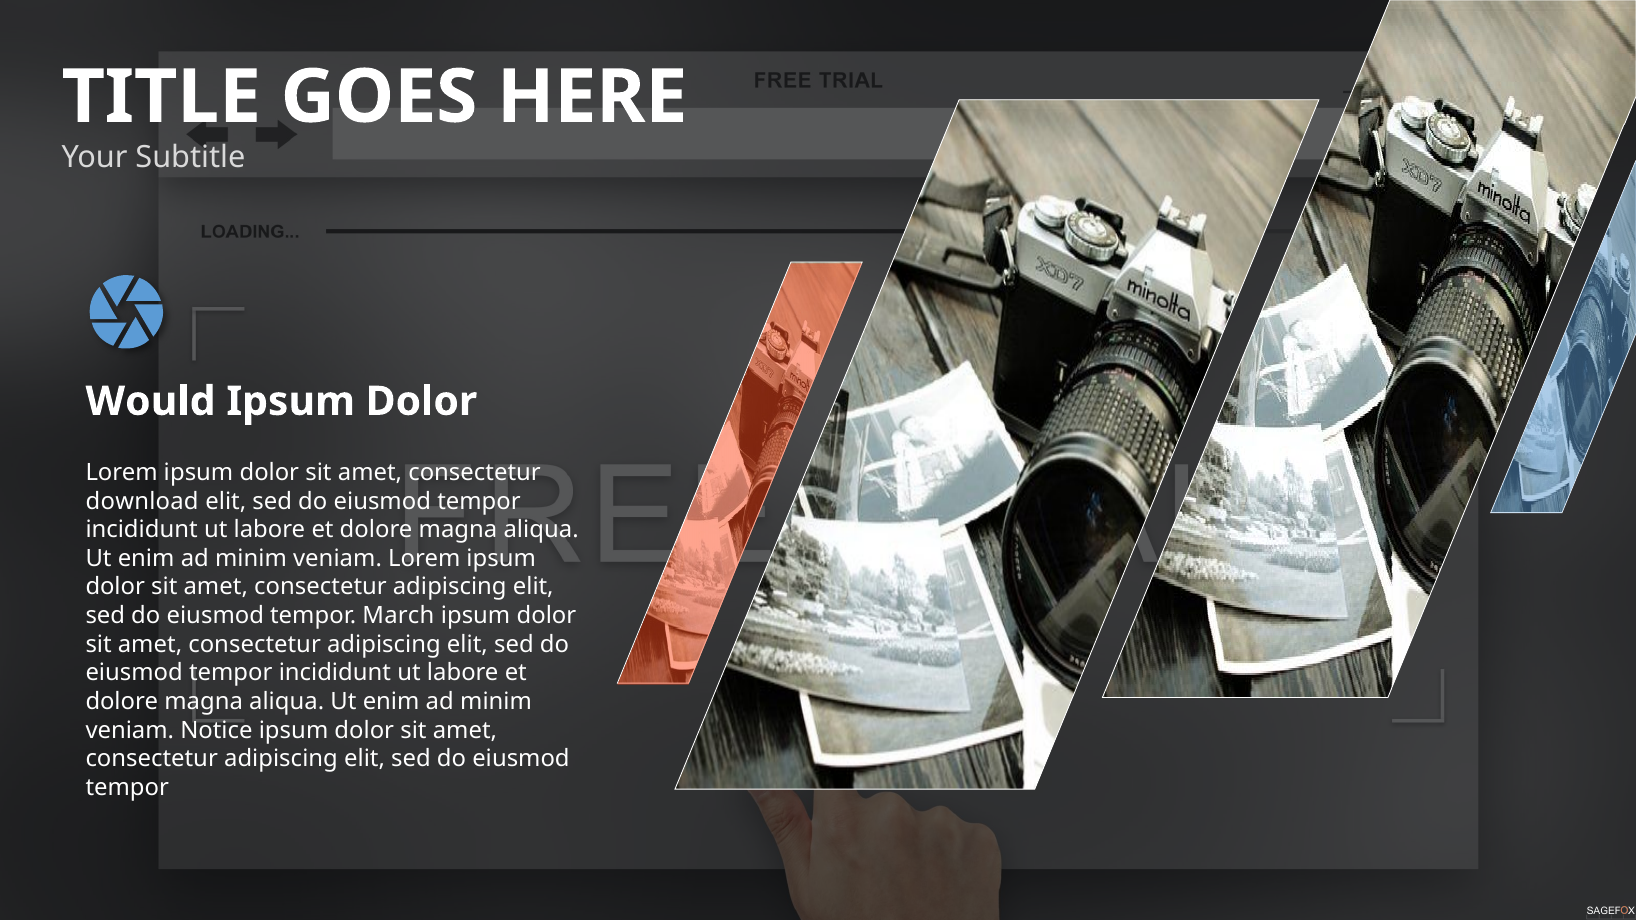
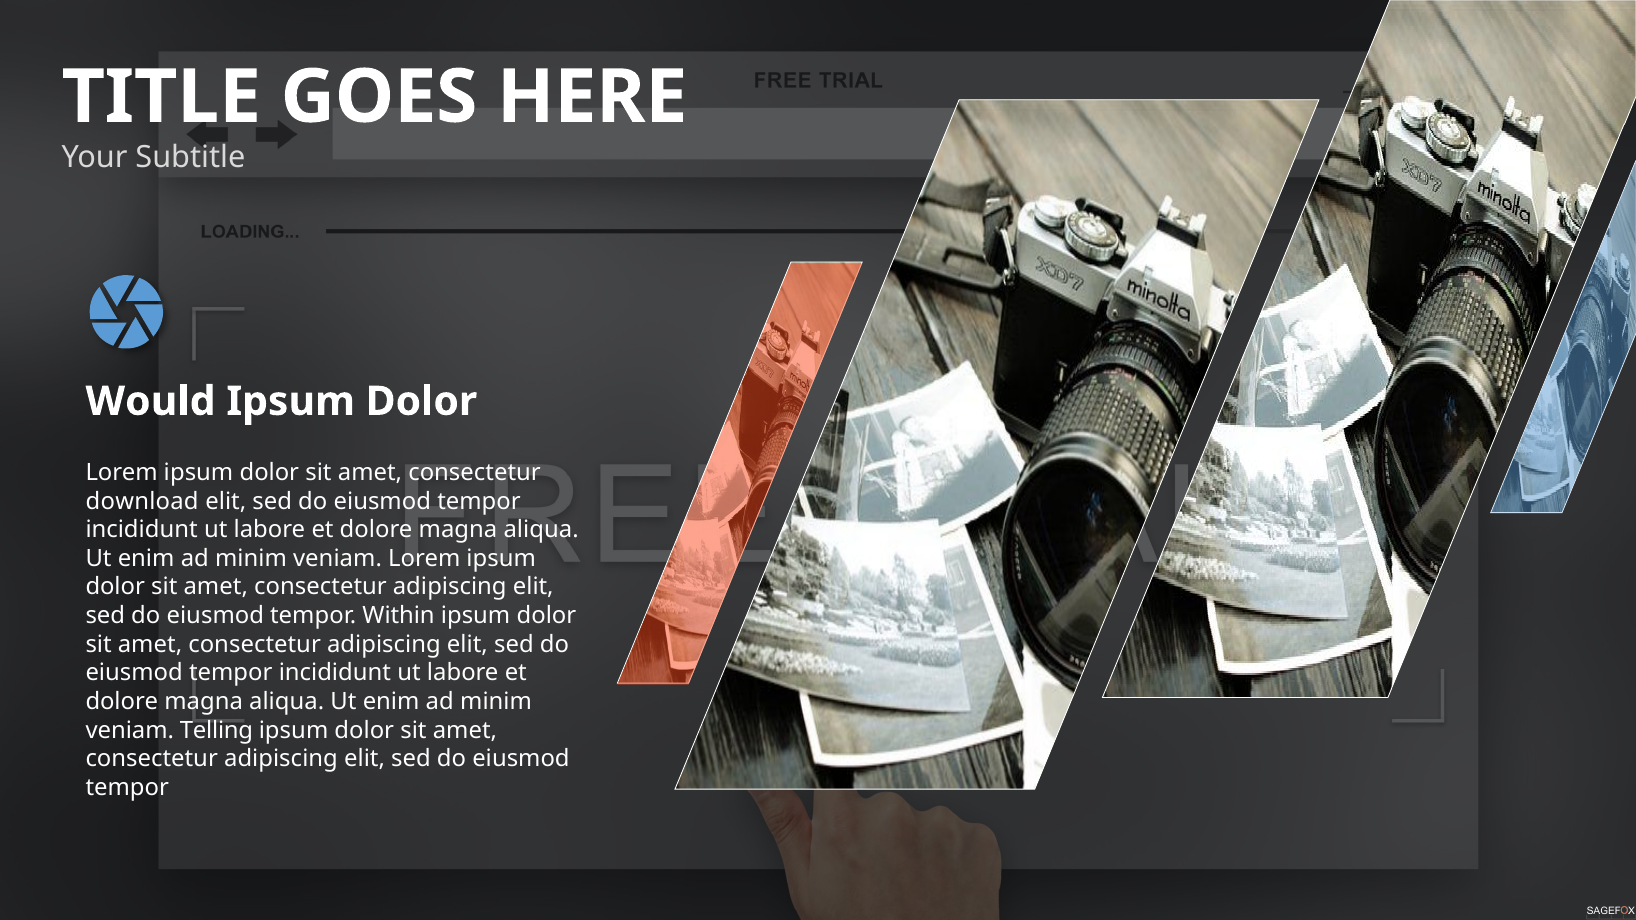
March: March -> Within (399, 616)
Notice: Notice -> Telling (217, 730)
